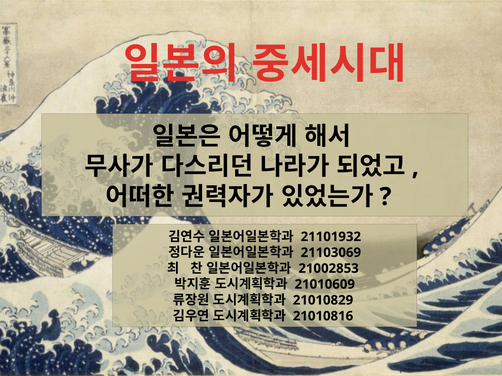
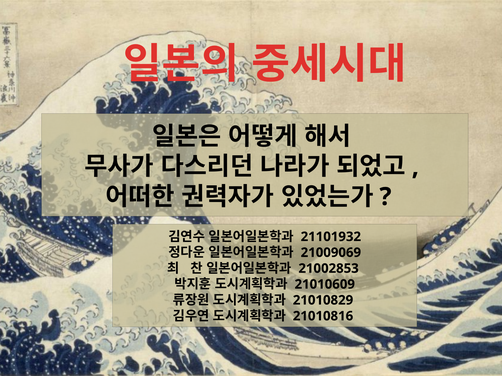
21103069: 21103069 -> 21009069 (331, 253)
